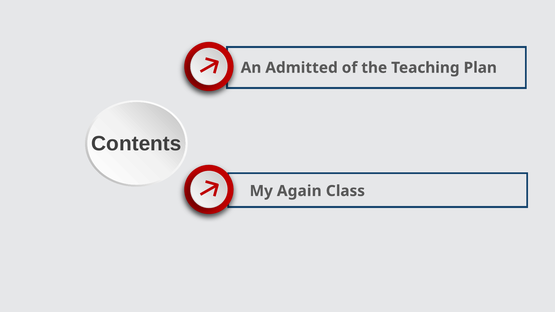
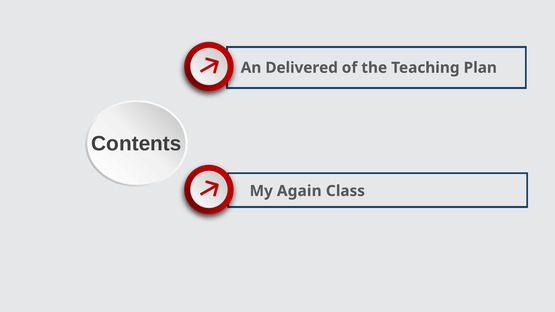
Admitted: Admitted -> Delivered (302, 68)
